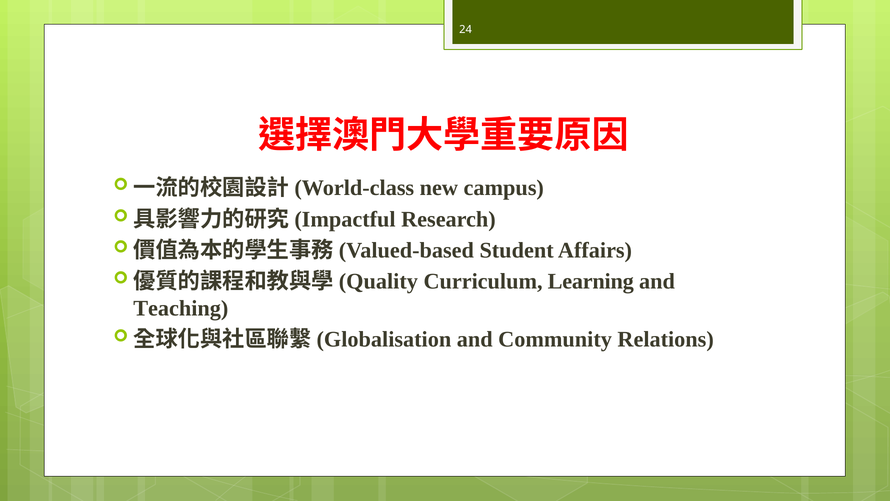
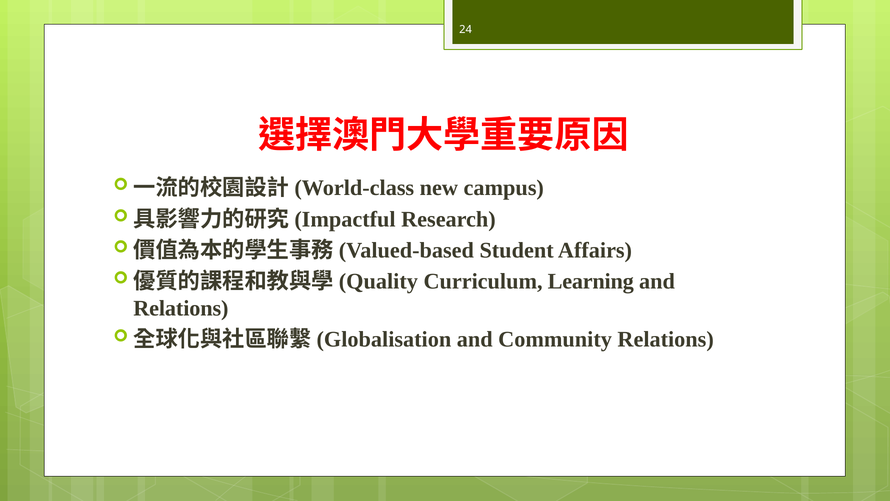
Teaching: Teaching -> Relations (181, 308)
